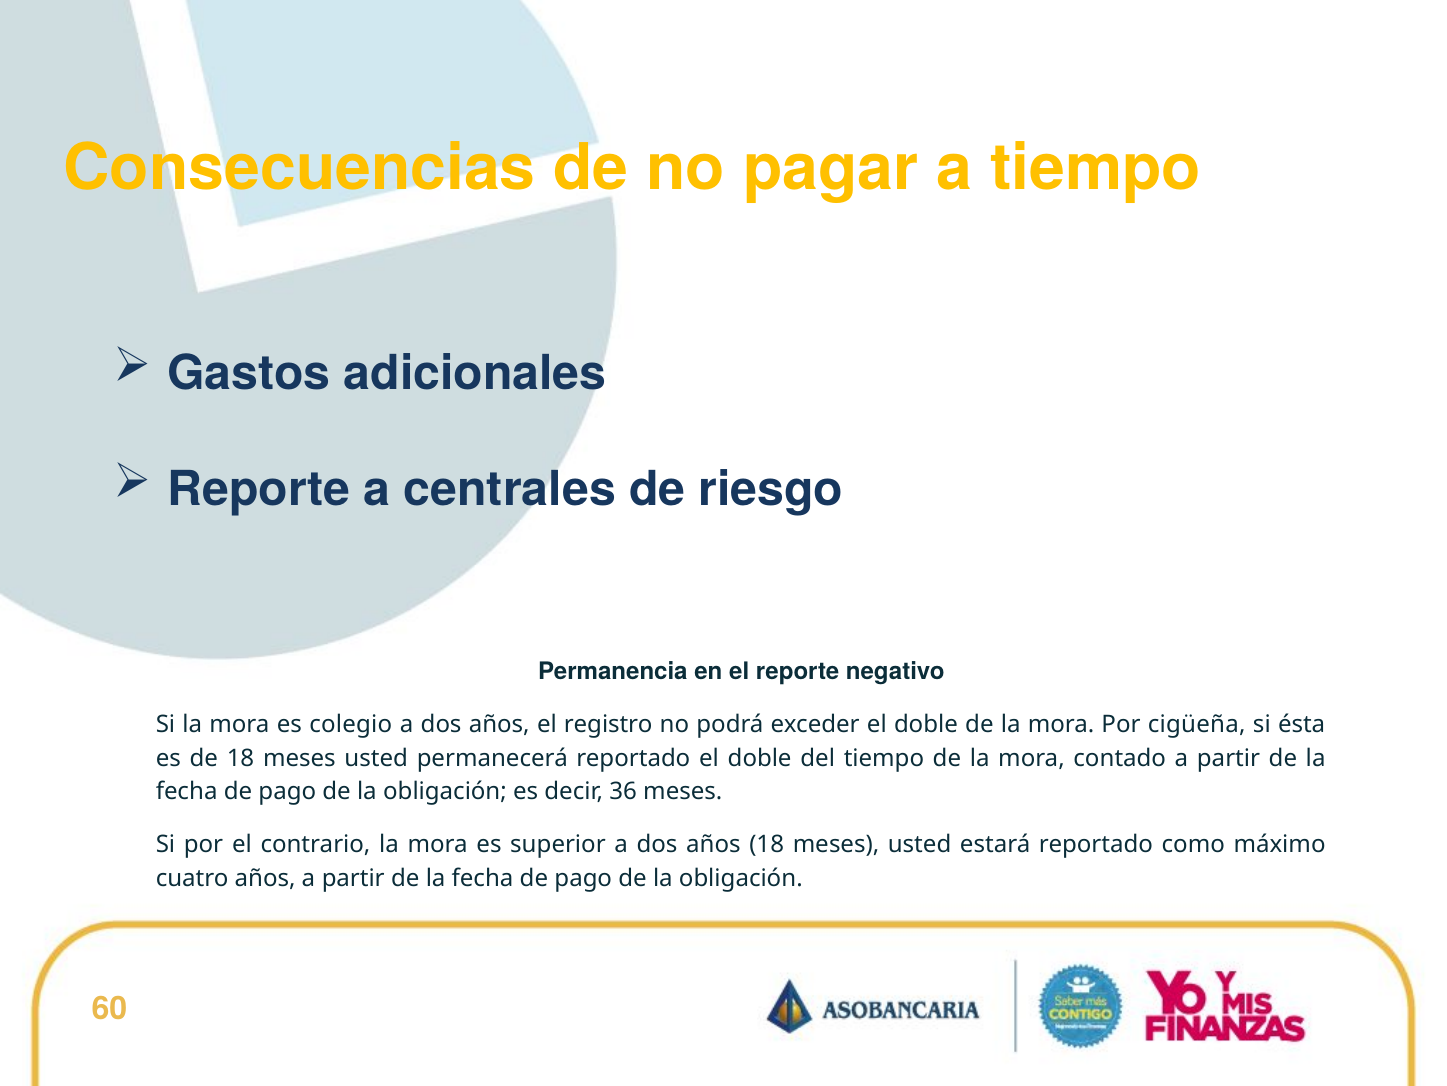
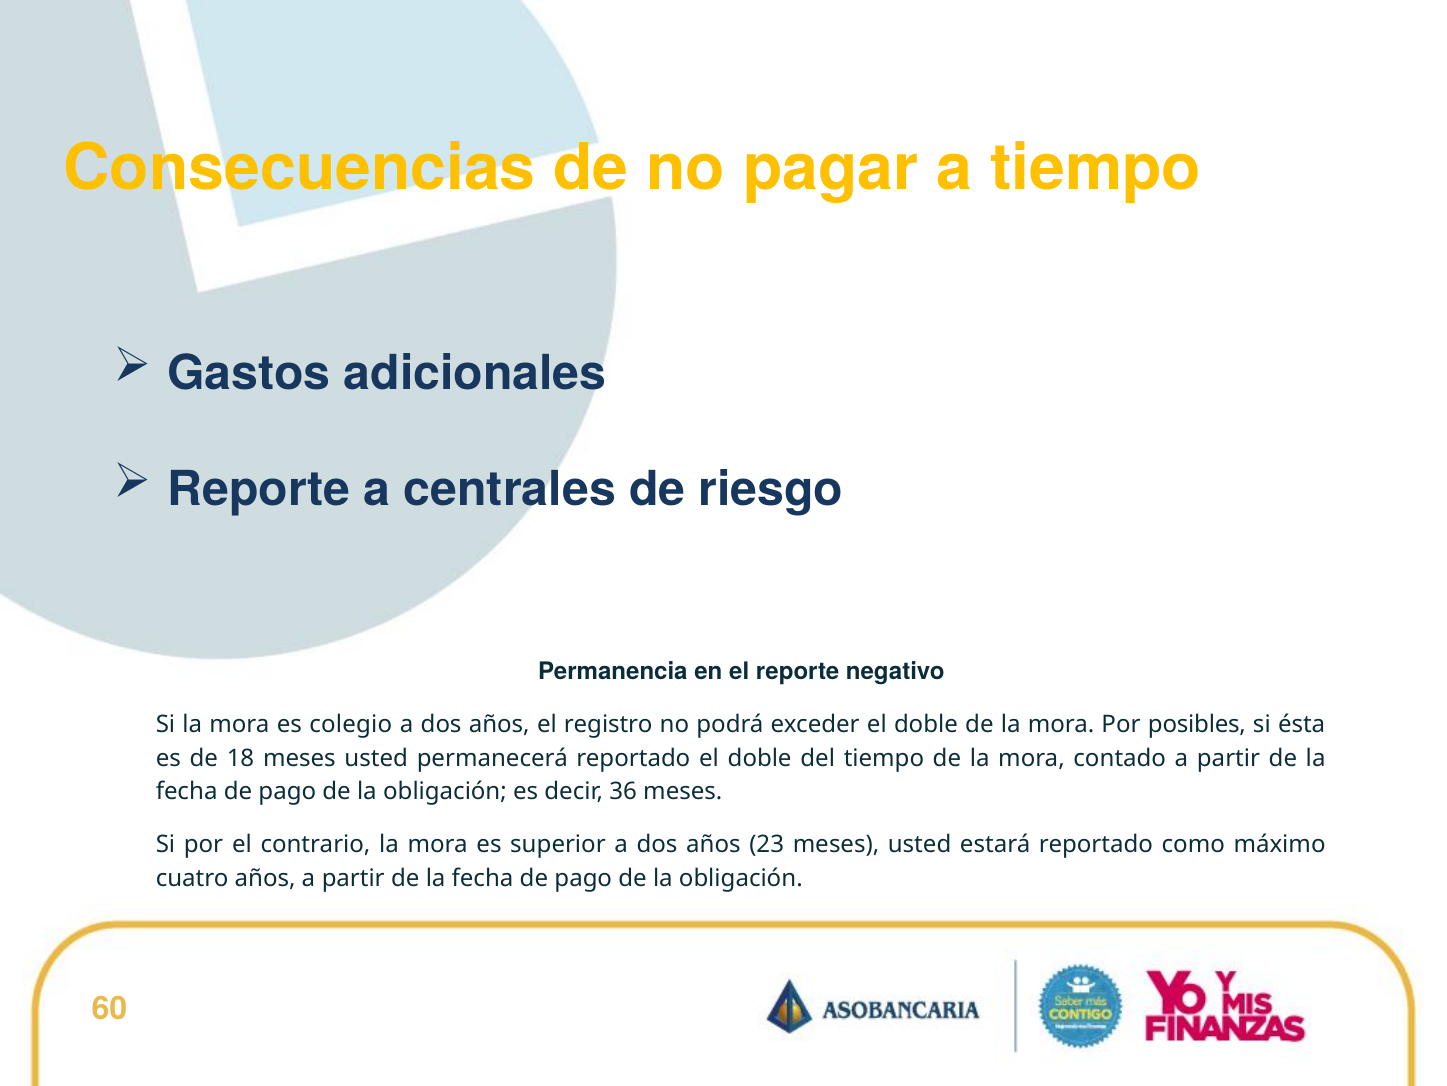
cigüeña: cigüeña -> posibles (1197, 724)
años 18: 18 -> 23 (767, 844)
